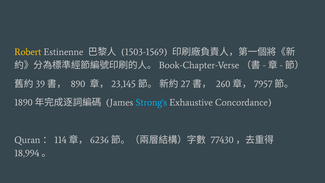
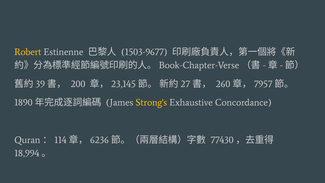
1503-1569: 1503-1569 -> 1503-9677 (144, 52)
890: 890 -> 200 (78, 84)
Strong's colour: light blue -> yellow (151, 102)
